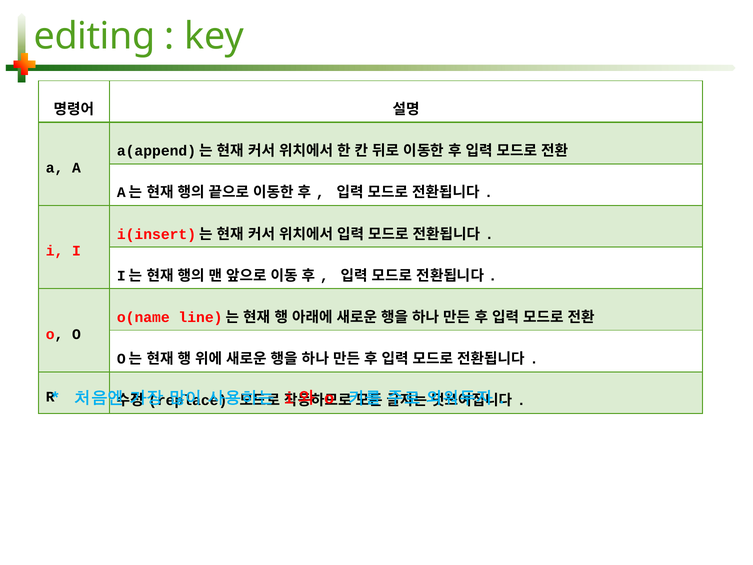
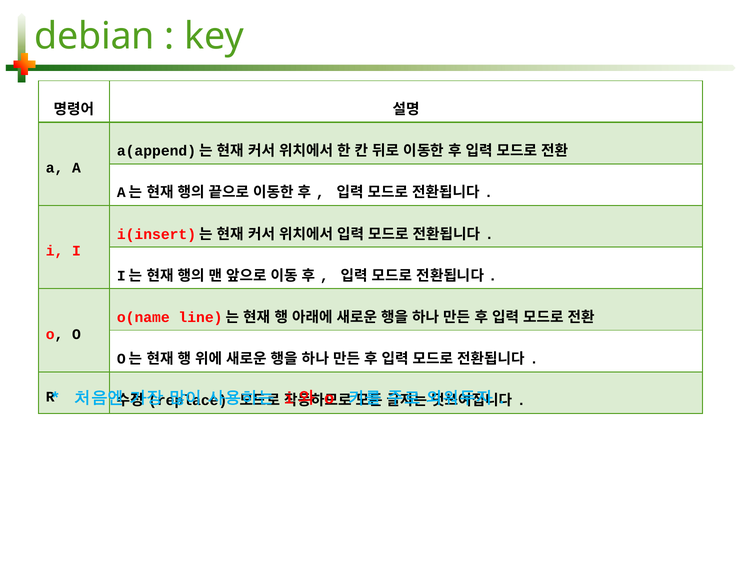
editing: editing -> debian (94, 37)
